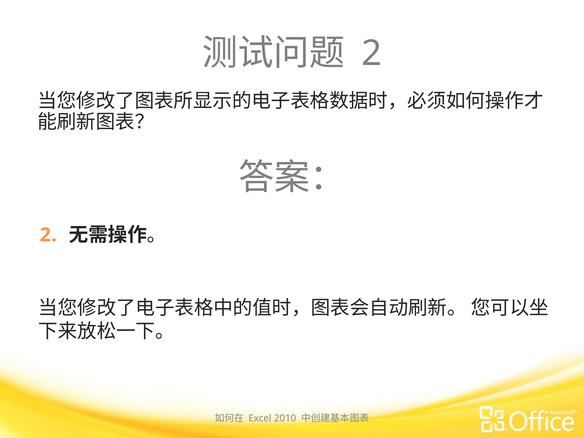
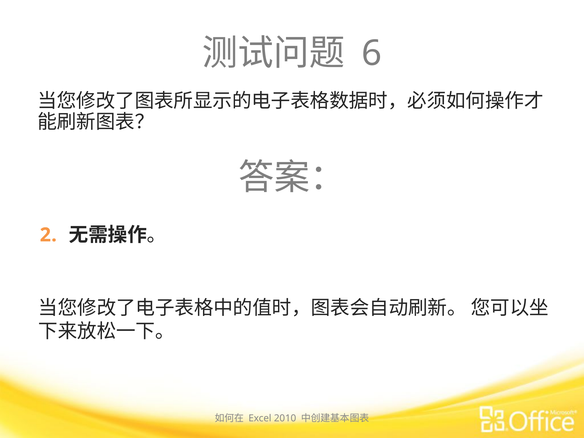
2: 2 -> 6 (372, 53)
